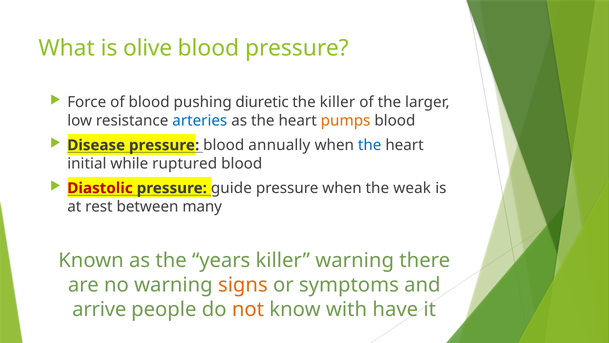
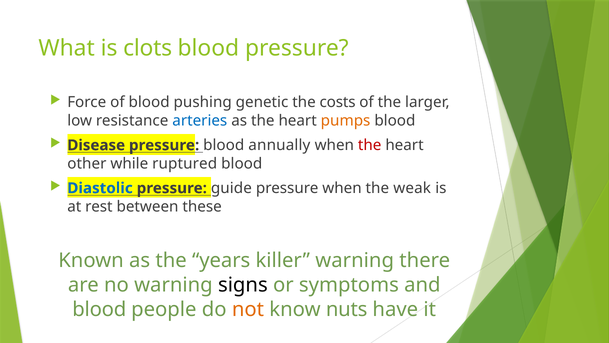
olive: olive -> clots (148, 48)
diuretic: diuretic -> genetic (262, 102)
the killer: killer -> costs (338, 102)
the colour: blue -> red (370, 145)
initial: initial -> other (87, 163)
Diastolic colour: red -> blue (100, 188)
many: many -> these (202, 206)
signs colour: orange -> black (243, 285)
arrive: arrive -> blood (99, 309)
with: with -> nuts (347, 309)
